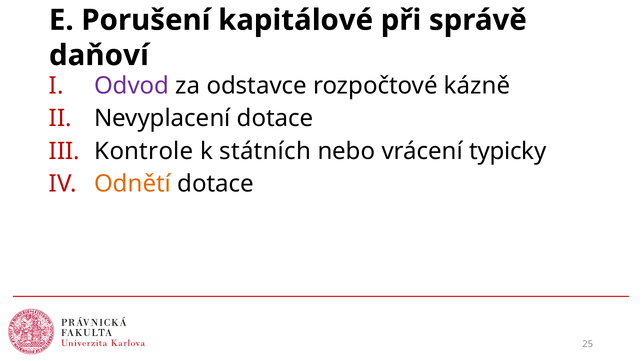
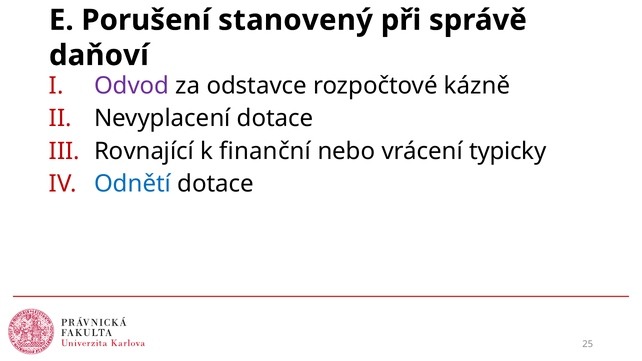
kapitálové: kapitálové -> stanovený (295, 20)
Kontrole: Kontrole -> Rovnající (144, 151)
státních: státních -> finanční (265, 151)
Odnětí colour: orange -> blue (133, 184)
